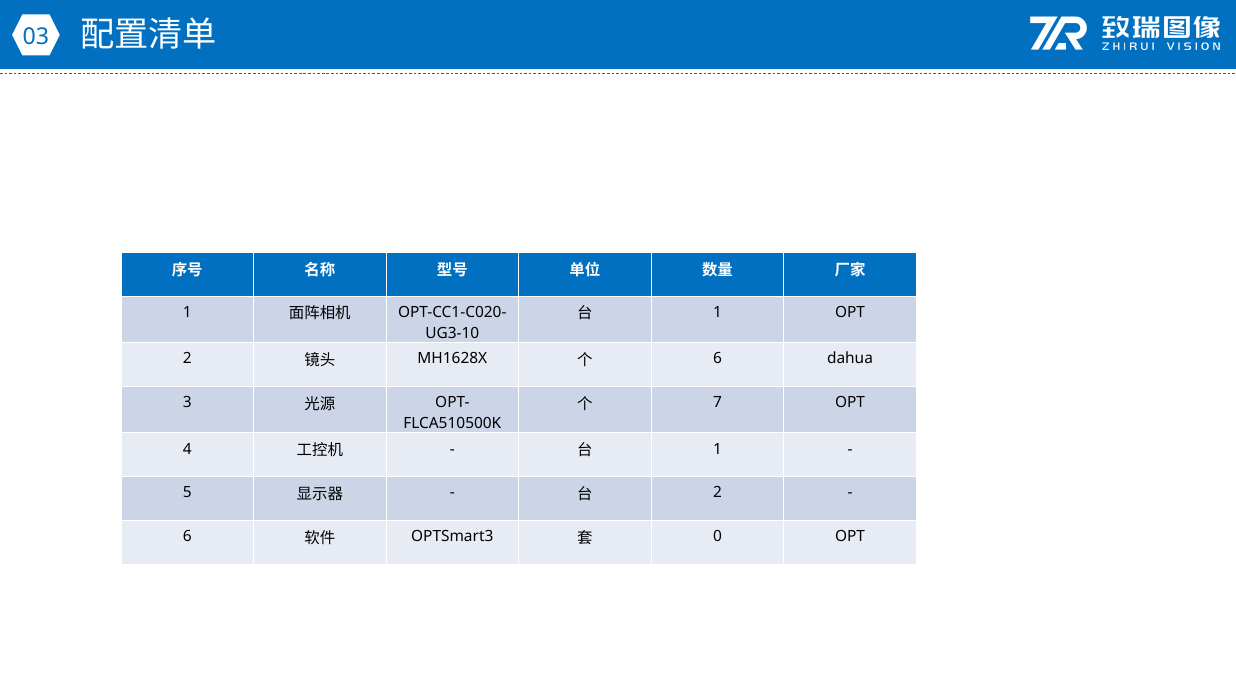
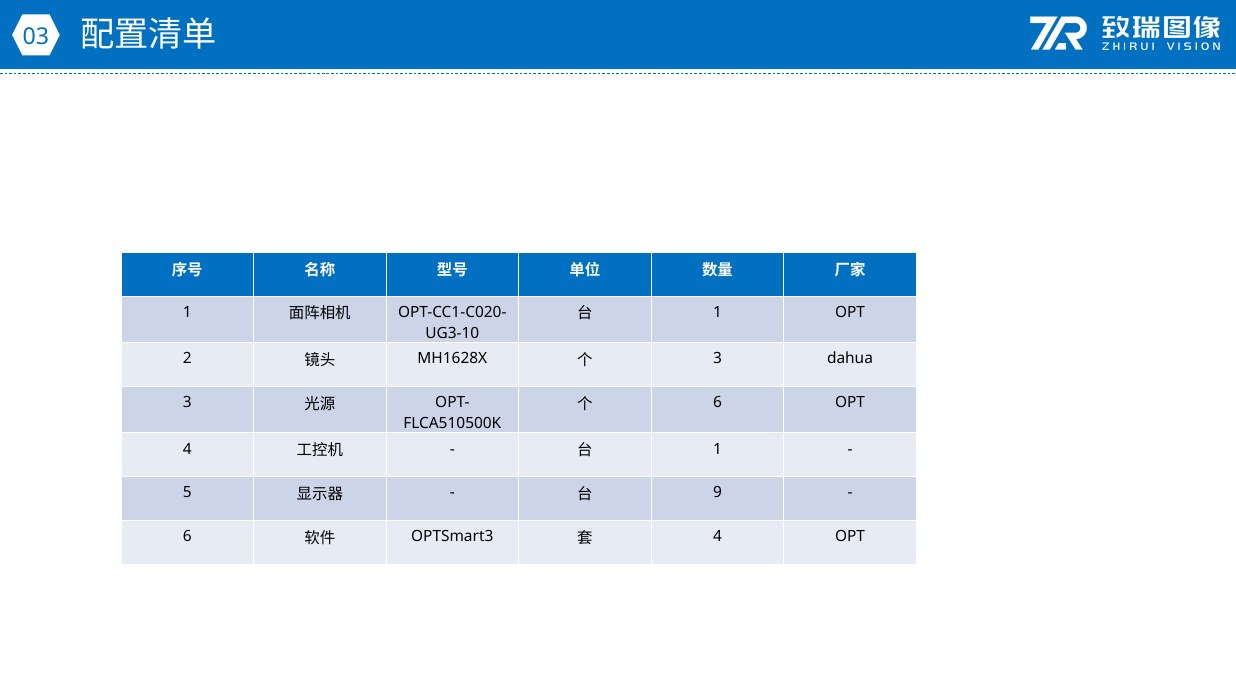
6: 6 -> 3 (718, 359)
7: 7 -> 6 (718, 403)
2: 2 -> 9 (718, 493)
0: 0 -> 4 (718, 537)
